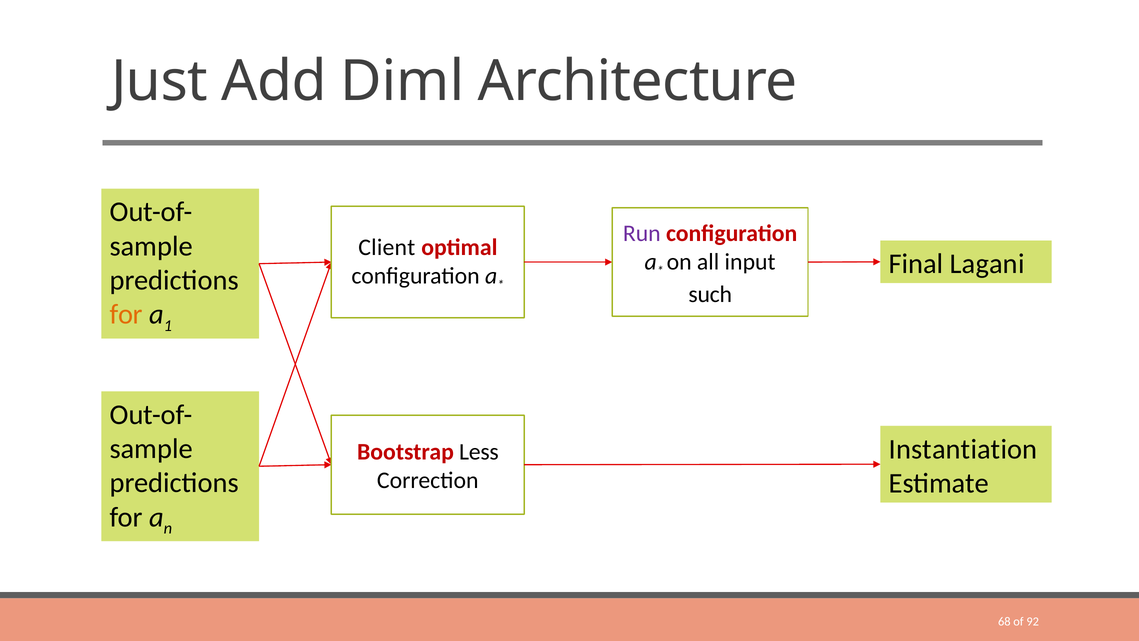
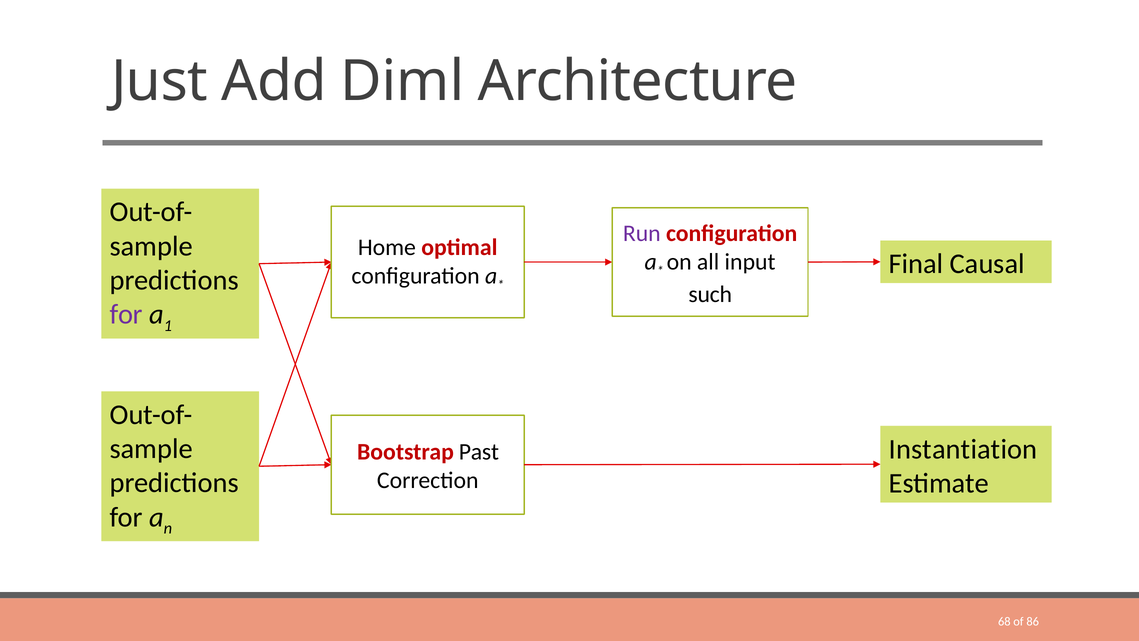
Client: Client -> Home (387, 247)
Lagani: Lagani -> Causal (987, 264)
for colour: orange -> purple (126, 314)
Less: Less -> Past (479, 452)
92: 92 -> 86 (1033, 621)
